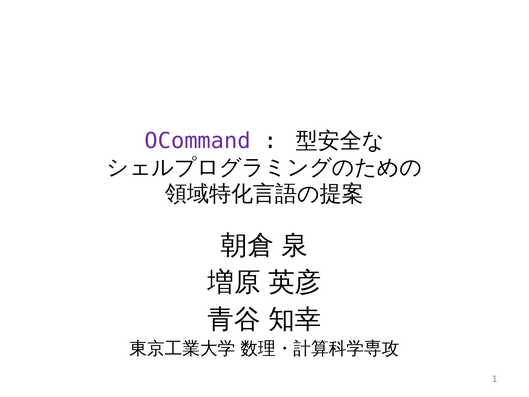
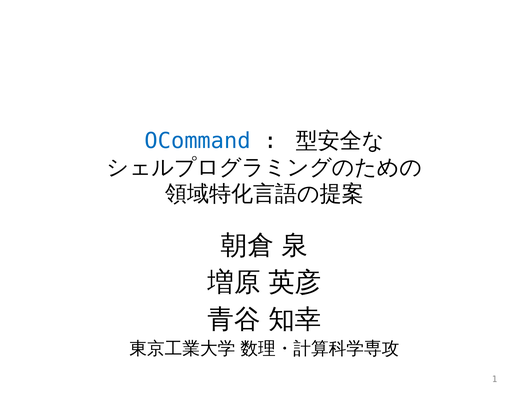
OCommand colour: purple -> blue (198, 141)
